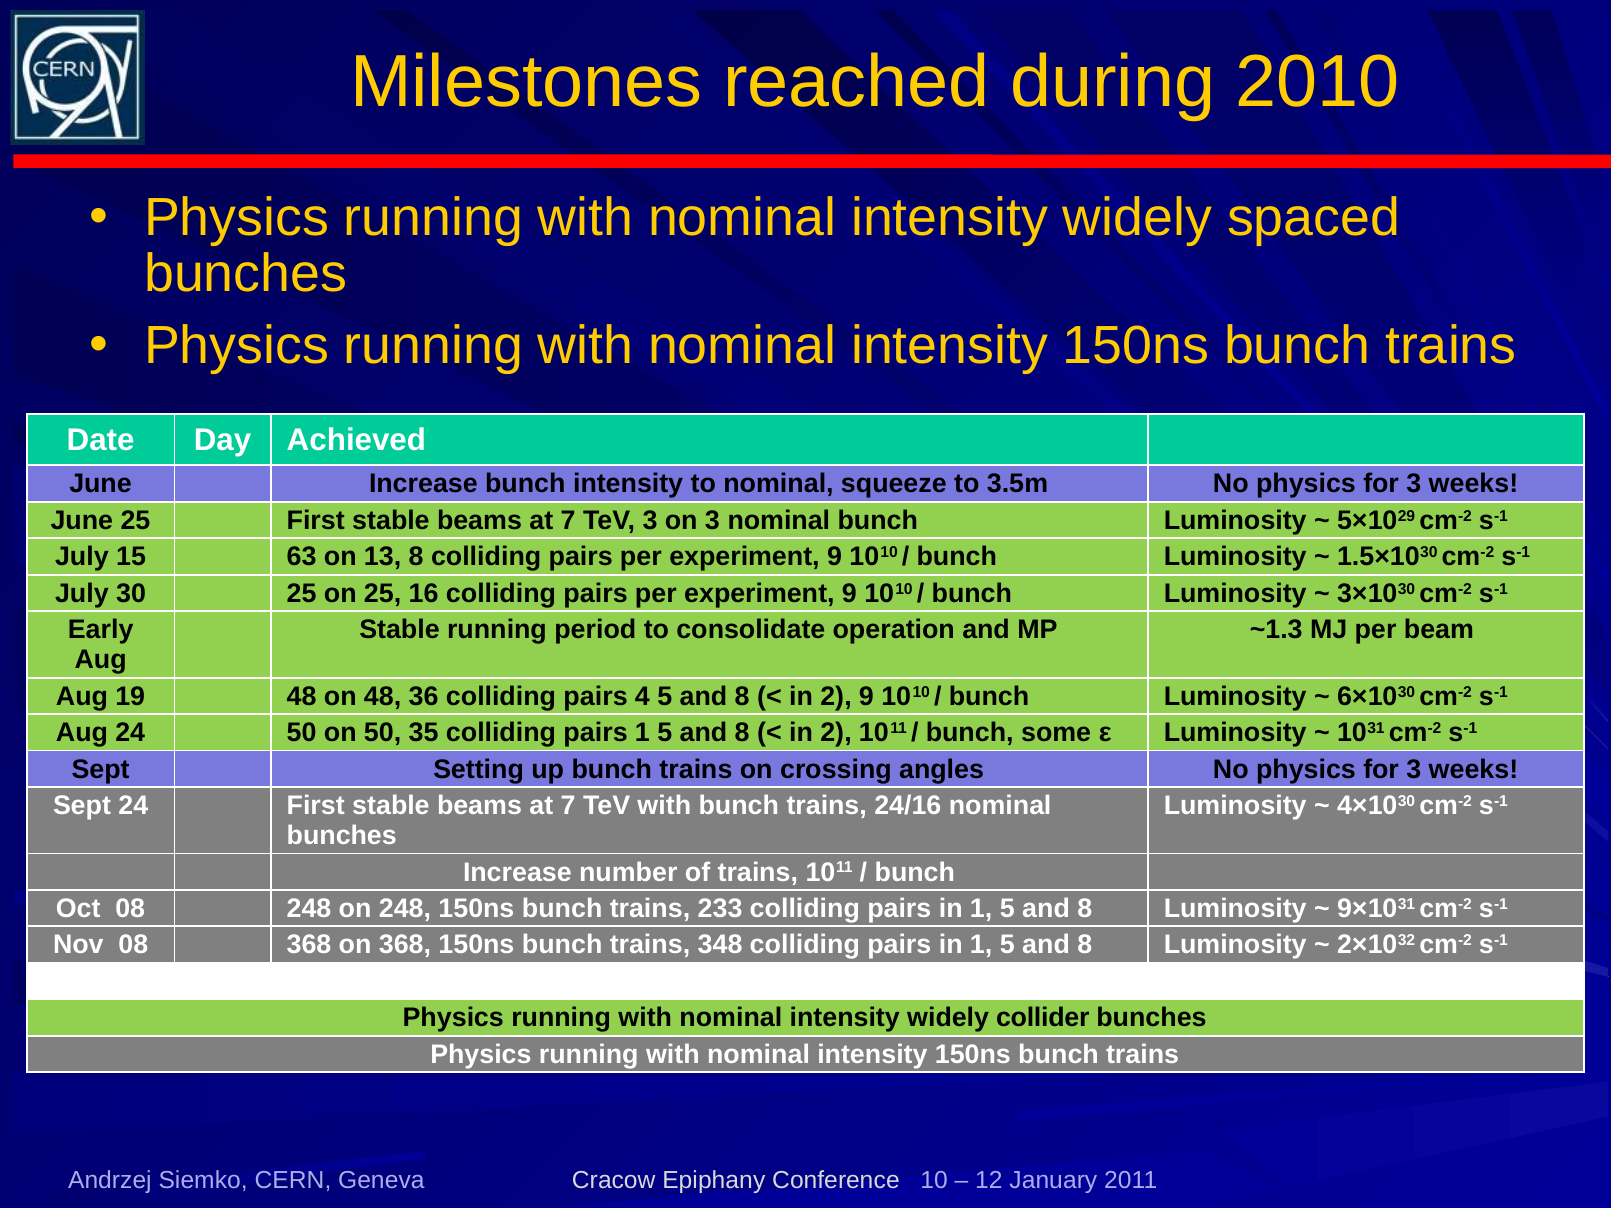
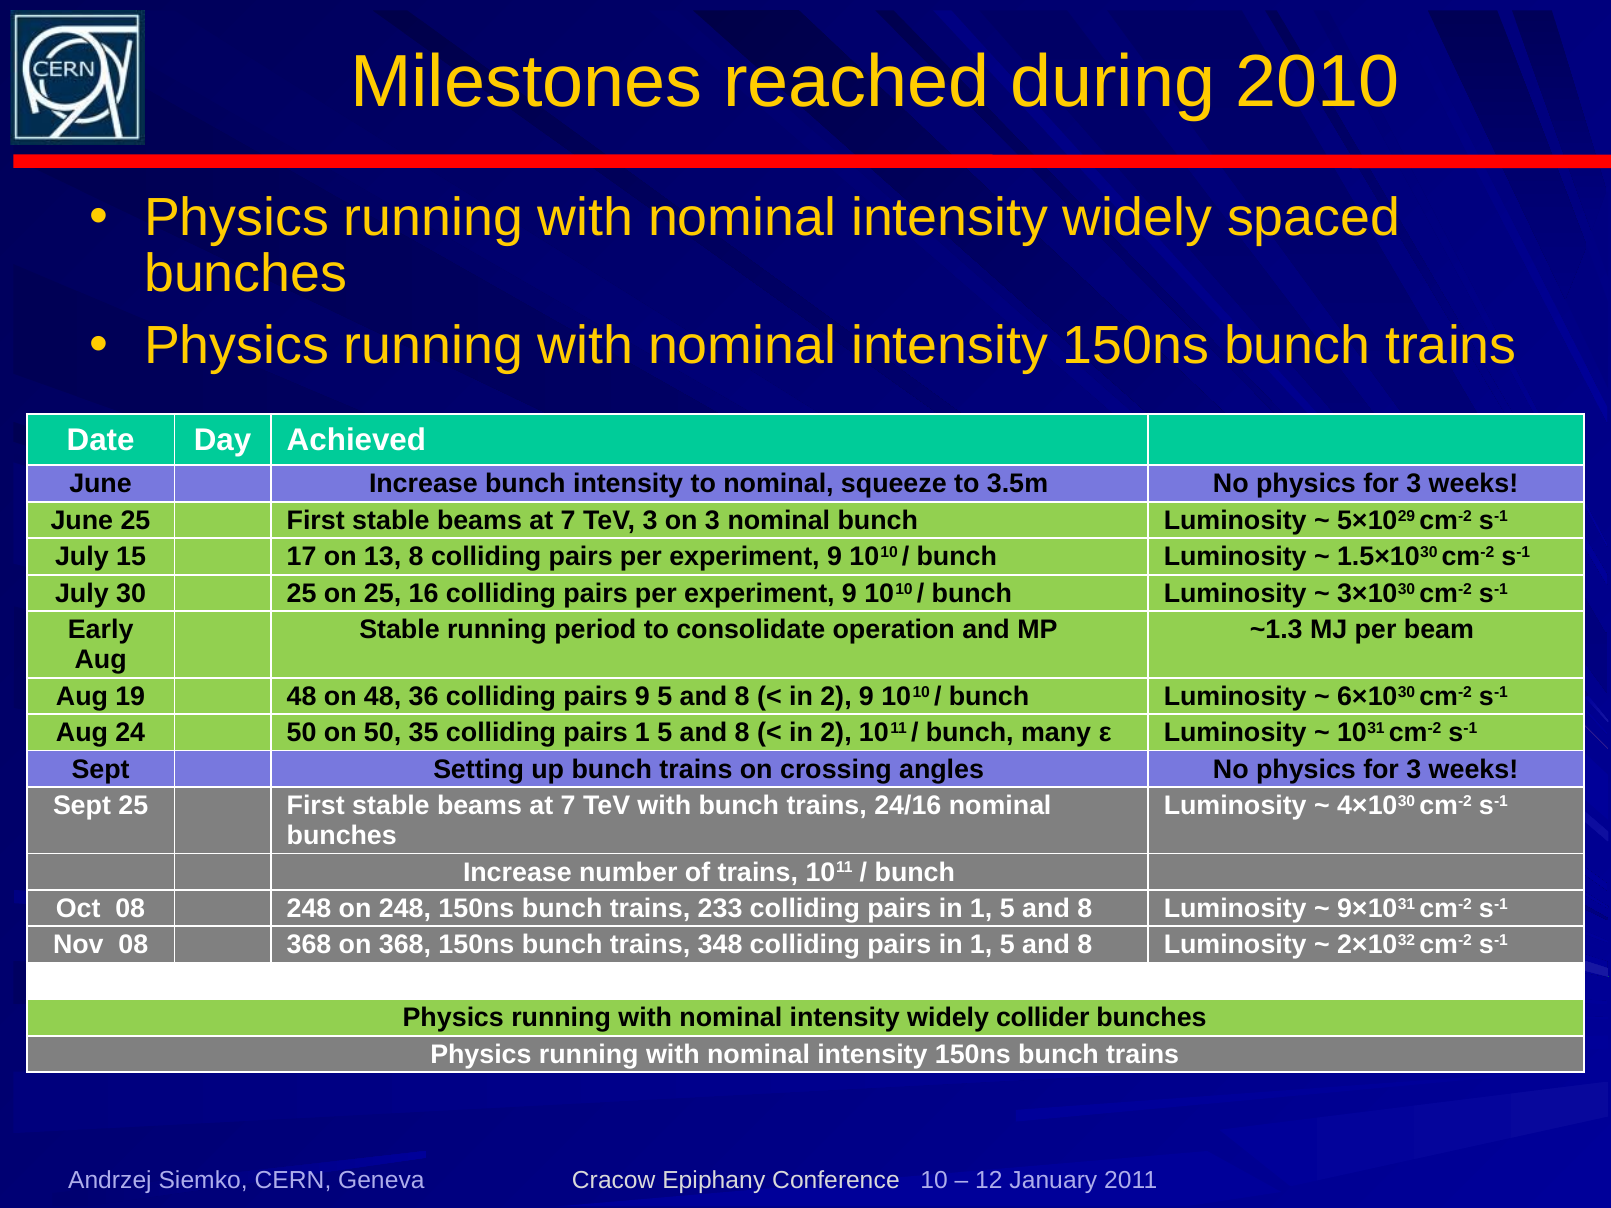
63: 63 -> 17 (302, 557)
pairs 4: 4 -> 9 (642, 696)
some: some -> many (1056, 733)
Sept 24: 24 -> 25 (133, 806)
